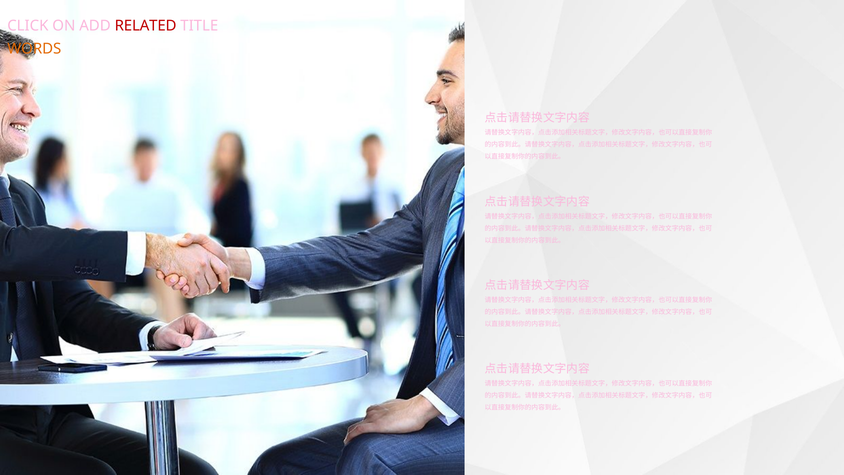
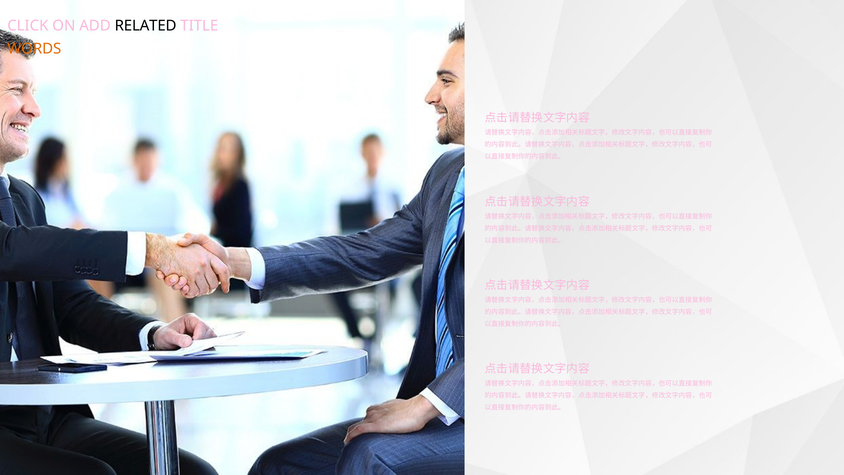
RELATED colour: red -> black (146, 26)
